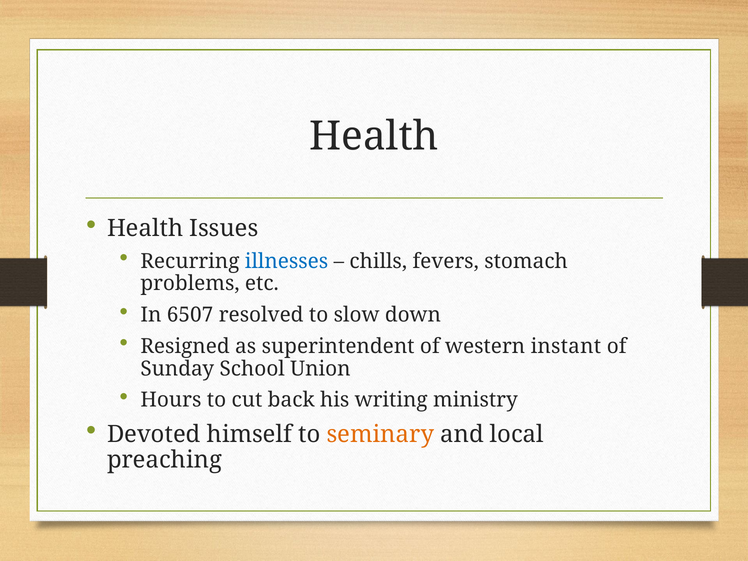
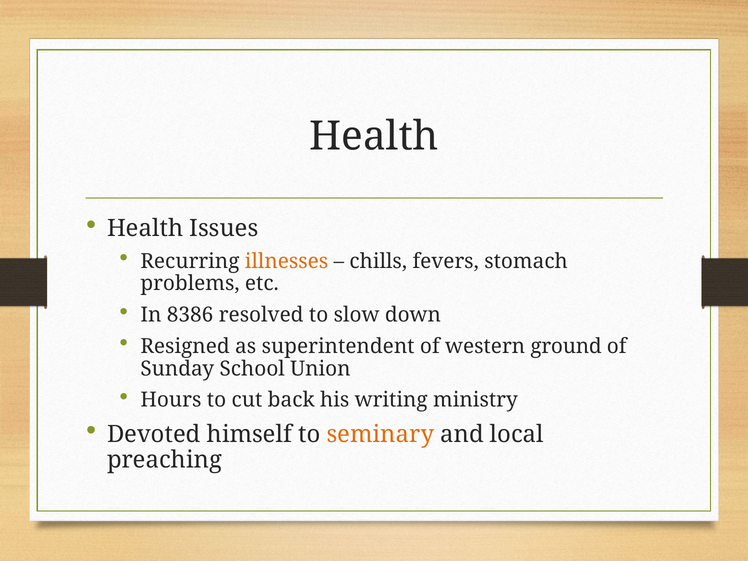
illnesses colour: blue -> orange (287, 261)
6507: 6507 -> 8386 (190, 315)
instant: instant -> ground (566, 346)
